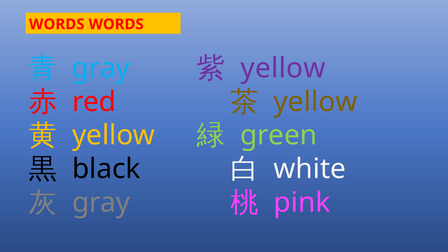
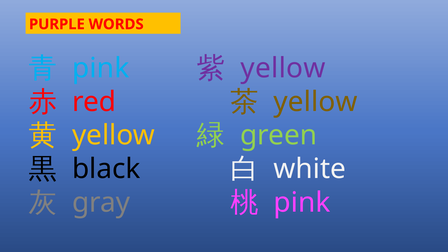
WORDS: WORDS -> PURPLE (57, 24)
gray: gray -> pink (101, 68)
